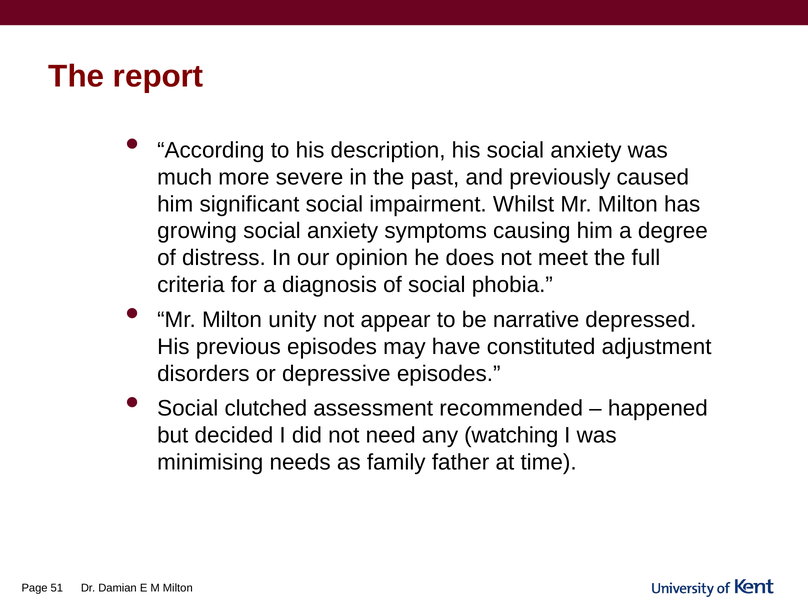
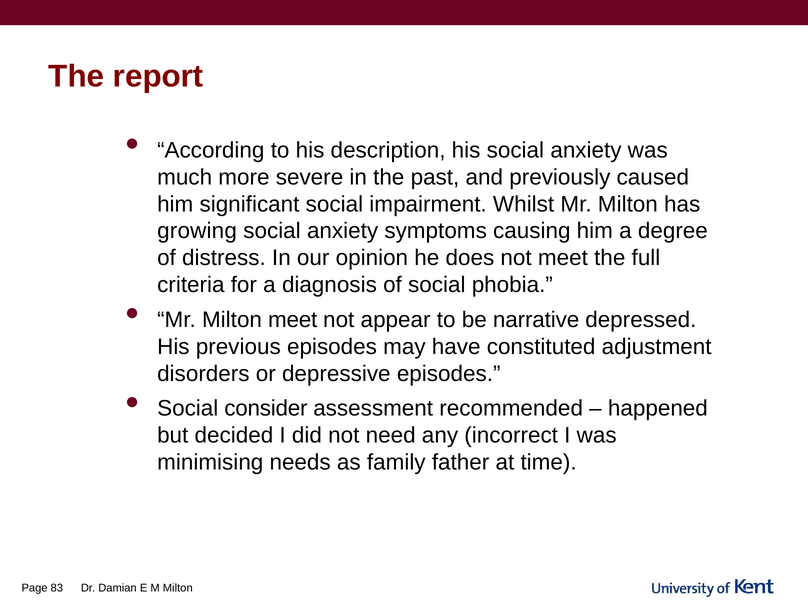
Milton unity: unity -> meet (293, 320)
clutched: clutched -> consider (266, 408)
watching: watching -> incorrect (511, 435)
51: 51 -> 83 (57, 588)
